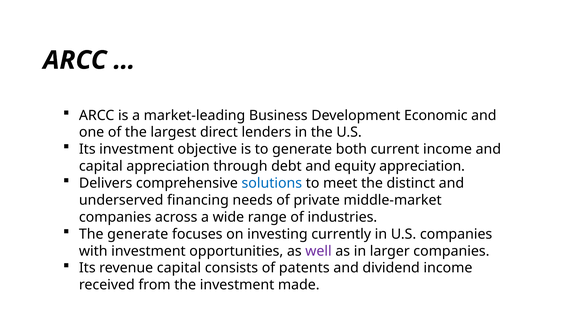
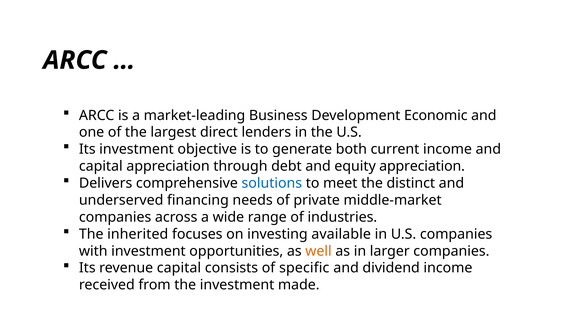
The generate: generate -> inherited (138, 234)
currently: currently -> available (341, 234)
well colour: purple -> orange (319, 251)
patents: patents -> specific (304, 268)
